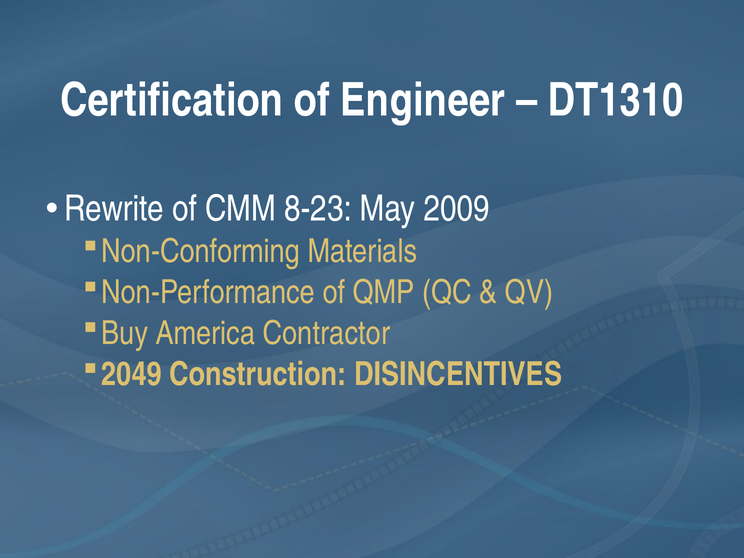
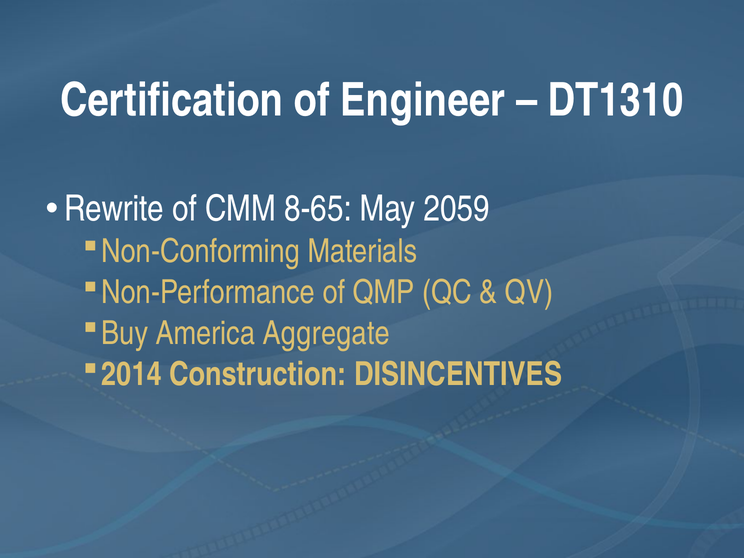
8-23: 8-23 -> 8-65 (318, 209)
2009: 2009 -> 2059 (457, 209)
Contractor: Contractor -> Aggregate (326, 333)
2049: 2049 -> 2014 (132, 374)
